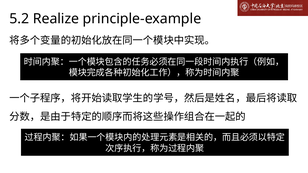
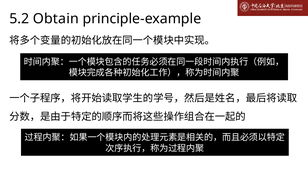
Realize: Realize -> Obtain (56, 19)
